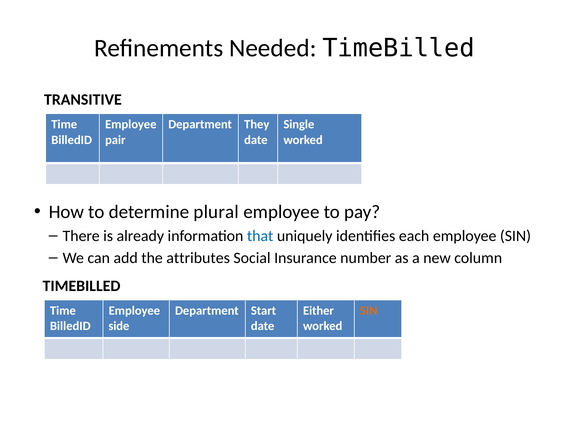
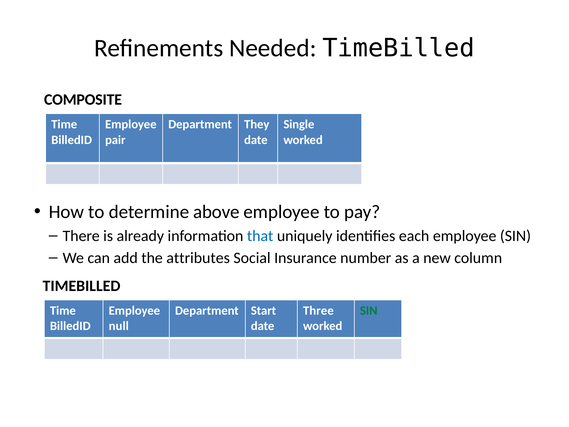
TRANSITIVE: TRANSITIVE -> COMPOSITE (83, 100)
plural: plural -> above (216, 212)
Either: Either -> Three (318, 310)
SIN colour: orange -> green (369, 310)
side: side -> null (119, 326)
